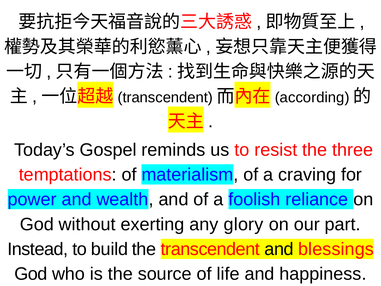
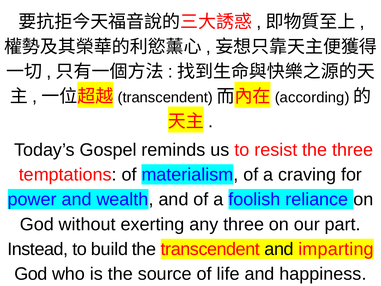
any glory: glory -> three (244, 224)
blessings: blessings -> imparting (336, 249)
